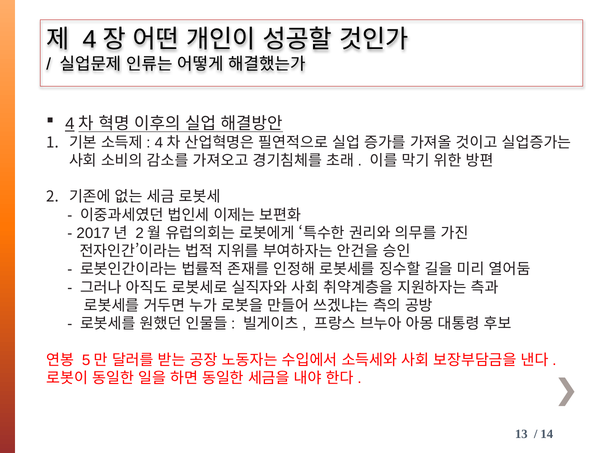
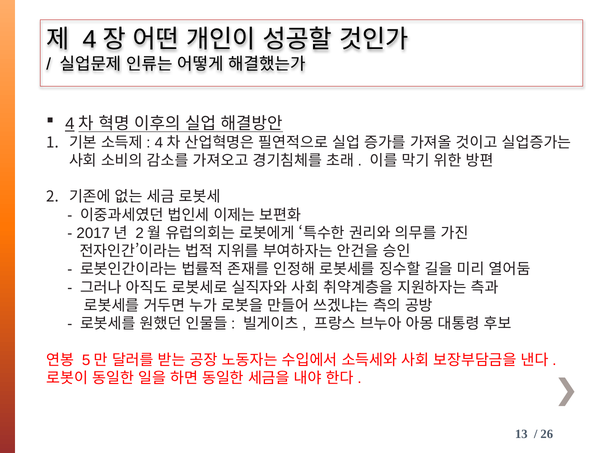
14: 14 -> 26 (547, 434)
